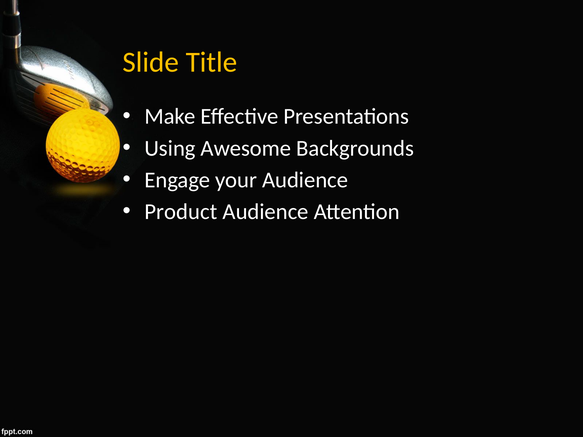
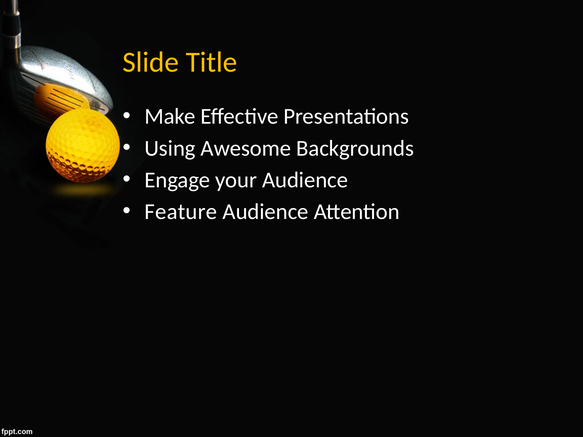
Product: Product -> Feature (181, 212)
